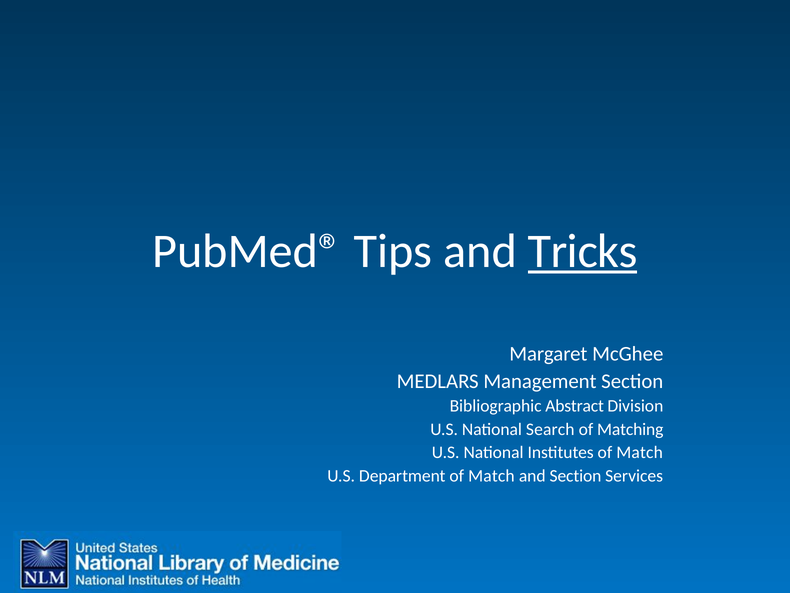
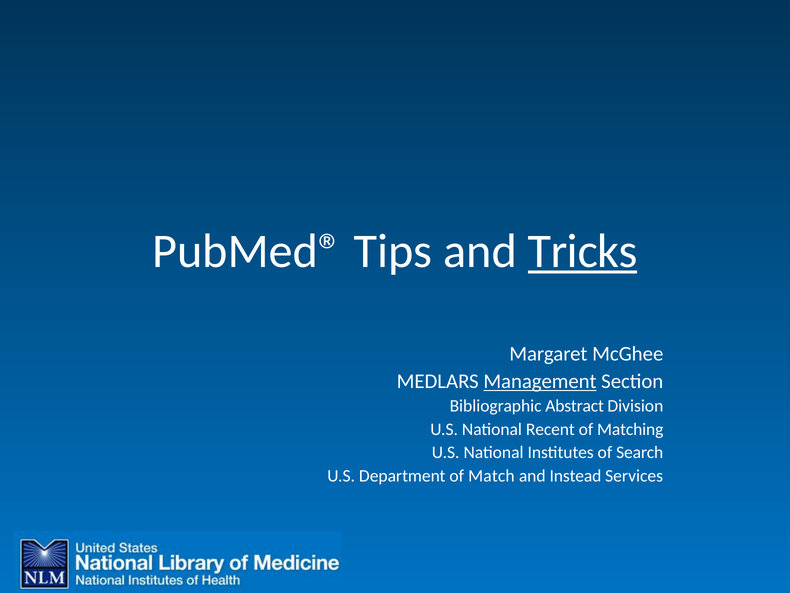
Management underline: none -> present (540, 381)
Search: Search -> Recent (550, 429)
Institutes of Match: Match -> Search (640, 452)
and Section: Section -> Instead (575, 476)
